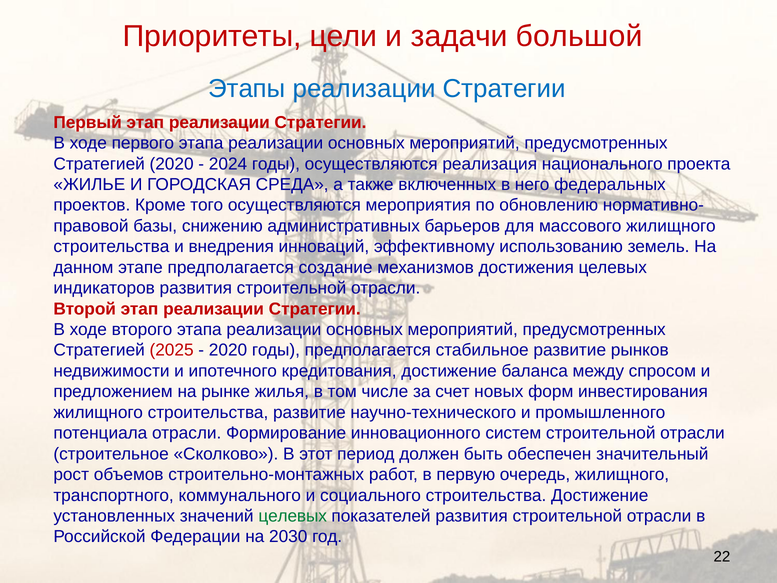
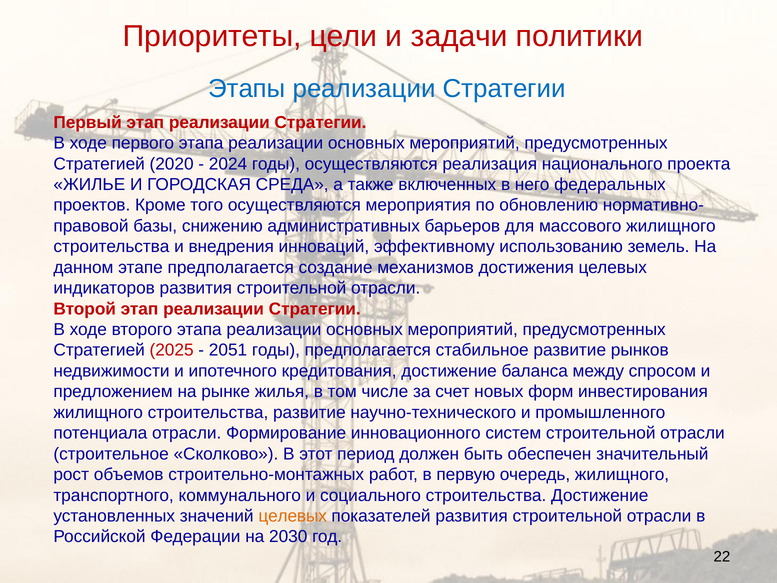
большой: большой -> политики (579, 36)
2020: 2020 -> 2051 (228, 350)
целевых colour: green -> orange (293, 516)
